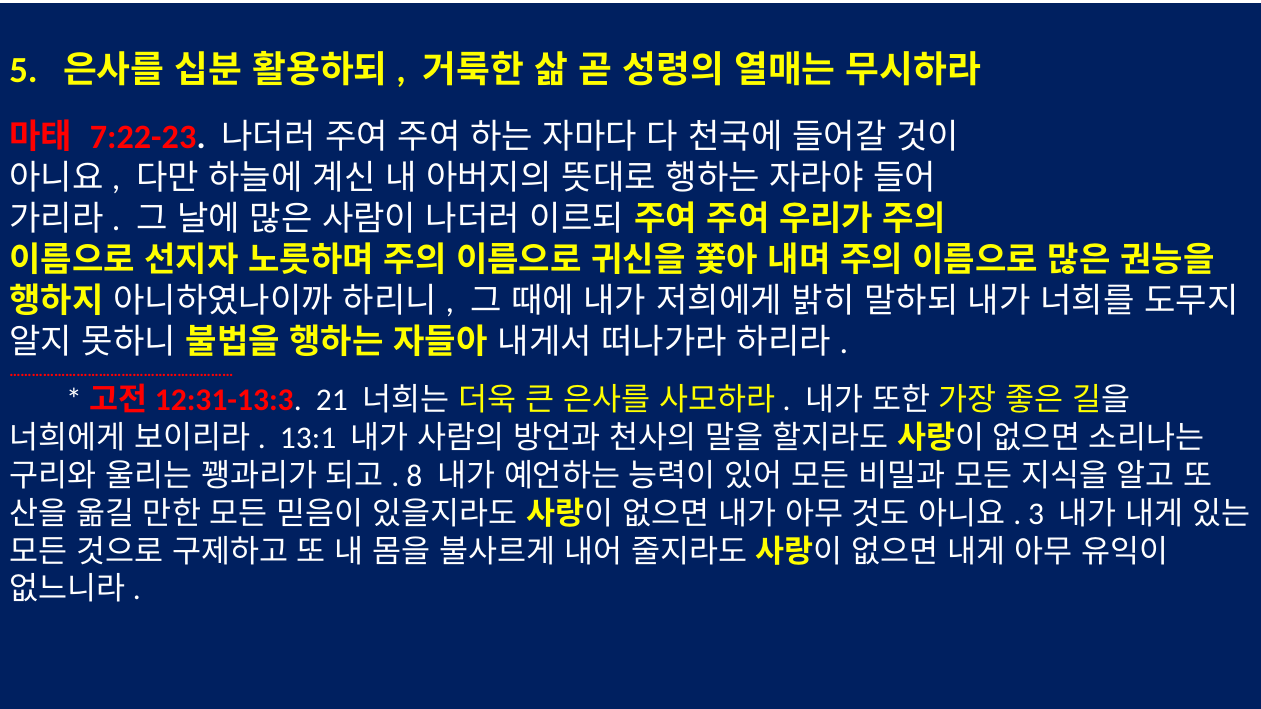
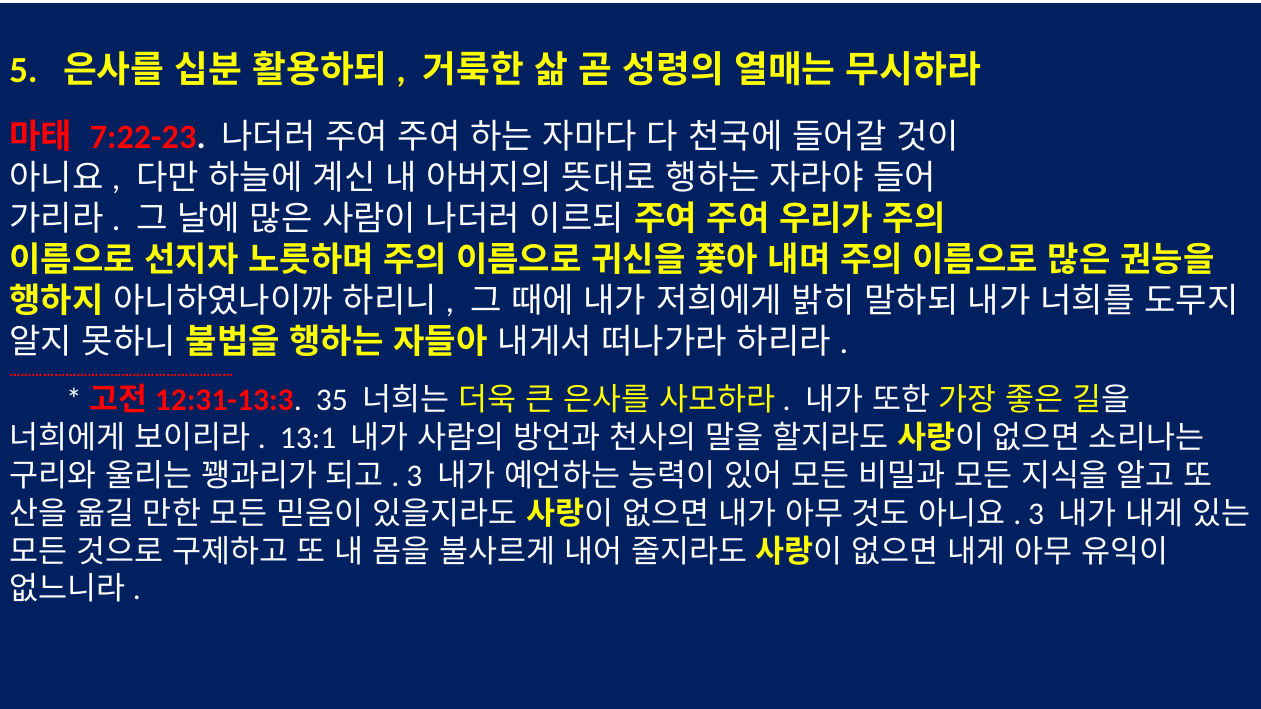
21: 21 -> 35 (332, 401)
8: 8 -> 3 (414, 476)
